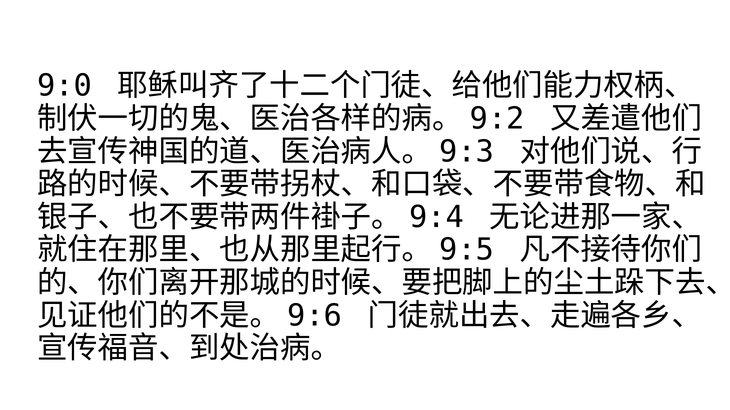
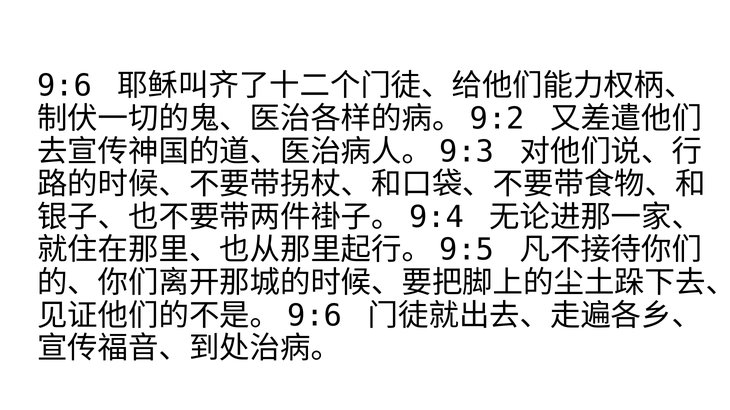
9:0: 9:0 -> 9:6 (65, 86)
